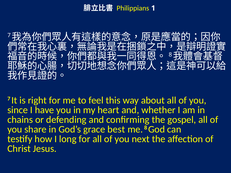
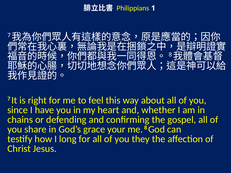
best: best -> your (116, 129)
next: next -> they (141, 139)
